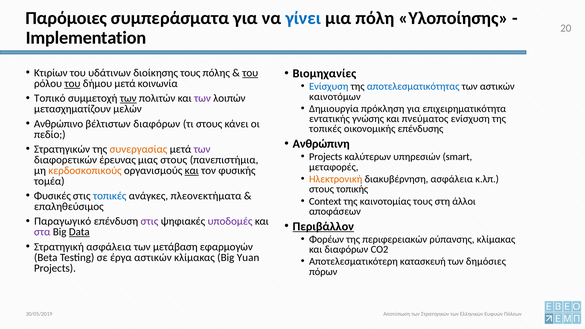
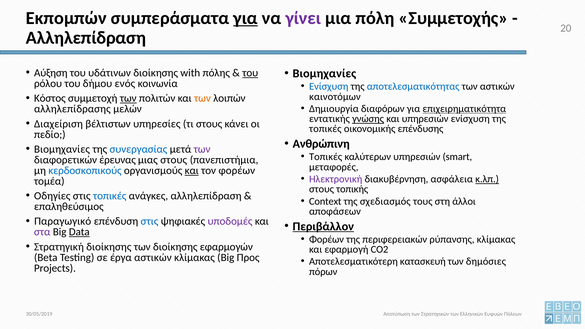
Παρόμοιες: Παρόμοιες -> Εκπομπών (66, 18)
για underline: none -> present (246, 18)
γίνει colour: blue -> purple (303, 18)
Υλοποίησης: Υλοποίησης -> Συμμετοχής (453, 18)
Implementation: Implementation -> Αλληλεπίδραση (86, 38)
Κτιρίων: Κτιρίων -> Αύξηση (51, 73)
διοίκησης τους: τους -> with (190, 73)
του underline: present -> none (72, 84)
δήμου μετά: μετά -> ενός (125, 84)
Τοπικό: Τοπικό -> Κόστος (50, 98)
των colour: purple -> orange (202, 98)
πρόκληση: πρόκληση -> διαφόρων (383, 109)
επιχειρηματικότητα underline: none -> present (464, 109)
μετασχηματίζουν: μετασχηματίζουν -> αλληλεπίδρασης (72, 109)
γνώσης underline: none -> present (368, 119)
και πνεύματος: πνεύματος -> υπηρεσιών (425, 119)
Ανθρώπινο: Ανθρώπινο -> Διαχείριση (58, 124)
βέλτιστων διαφόρων: διαφόρων -> υπηρεσίες (157, 124)
Στρατηγικών: Στρατηγικών -> Βιομηχανίες (62, 149)
συνεργασίας colour: orange -> blue (138, 149)
Projects: Projects -> Τοπικές (326, 157)
κερδοσκοπικούς colour: orange -> blue (85, 171)
τον φυσικής: φυσικής -> φορέων (237, 171)
Ηλεκτρονική colour: orange -> purple (336, 179)
κ.λπ underline: none -> present (487, 179)
Φυσικές: Φυσικές -> Οδηγίες (52, 196)
ανάγκες πλεονεκτήματα: πλεονεκτήματα -> αλληλεπίδραση (206, 196)
καινοτομίας: καινοτομίας -> σχεδιασμός (385, 201)
στις colour: purple -> blue (149, 221)
Στρατηγική ασφάλεια: ασφάλεια -> διοίκησης (109, 247)
των μετάβαση: μετάβαση -> διοίκησης (175, 247)
και διαφόρων: διαφόρων -> εφαρμογή (346, 249)
Yuan: Yuan -> Προς (248, 257)
